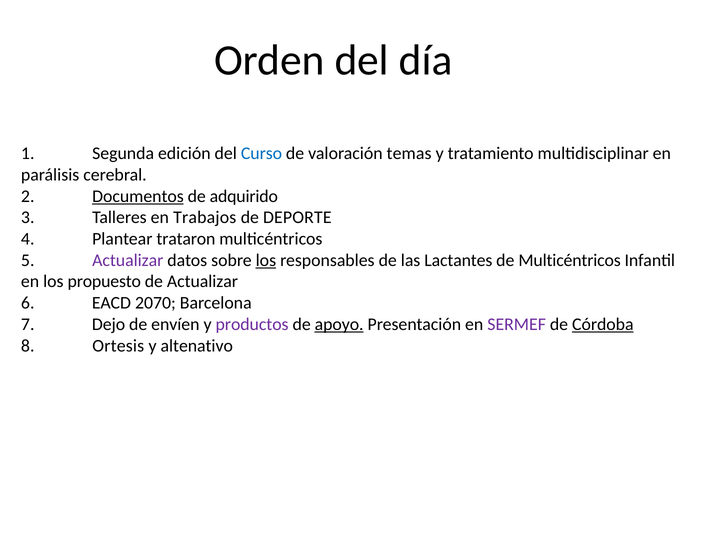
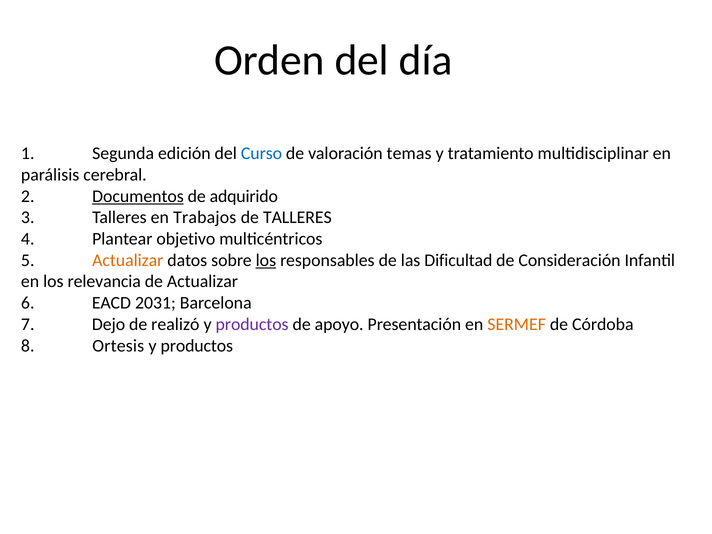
de DEPORTE: DEPORTE -> TALLERES (297, 218)
trataron: trataron -> objetivo (186, 239)
Actualizar colour: purple -> orange (128, 260)
Lactantes: Lactantes -> Dificultad (458, 260)
de Multicéntricos: Multicéntricos -> Consideración (570, 260)
propuesto: propuesto -> relevancia (104, 282)
2070: 2070 -> 2031 (155, 303)
envíen: envíen -> realizó (175, 324)
apoyo underline: present -> none (339, 324)
SERMEF colour: purple -> orange (517, 324)
Córdoba underline: present -> none (603, 324)
altenativo: altenativo -> productos (197, 346)
